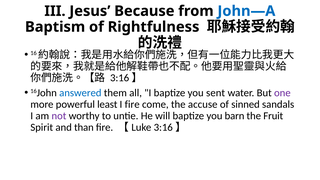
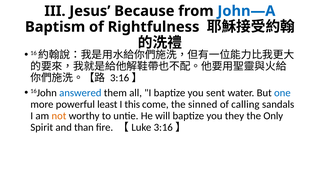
one colour: purple -> blue (282, 93)
I fire: fire -> this (132, 104)
accuse: accuse -> sinned (203, 104)
sinned: sinned -> calling (245, 104)
not colour: purple -> orange (59, 116)
barn: barn -> they (234, 116)
Fruit: Fruit -> Only (273, 116)
